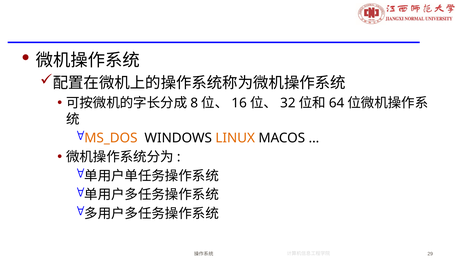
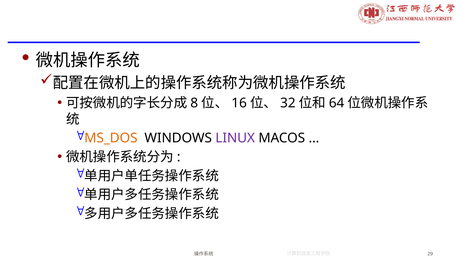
LINUX colour: orange -> purple (235, 138)
